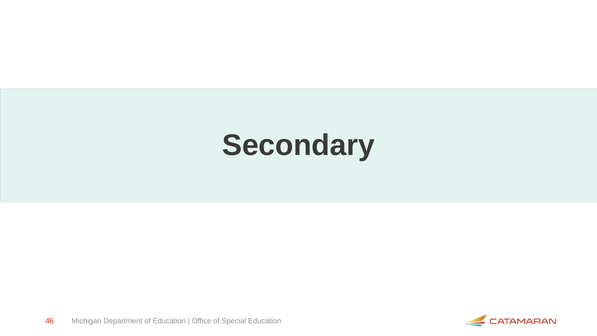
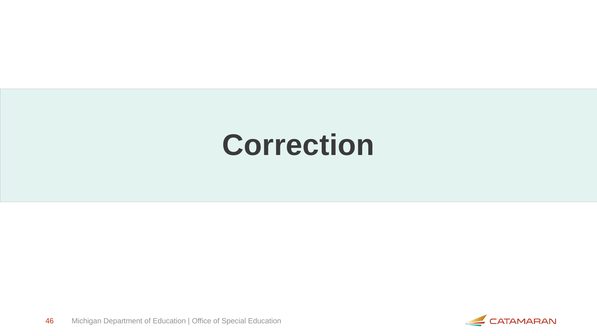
Secondary: Secondary -> Correction (298, 145)
